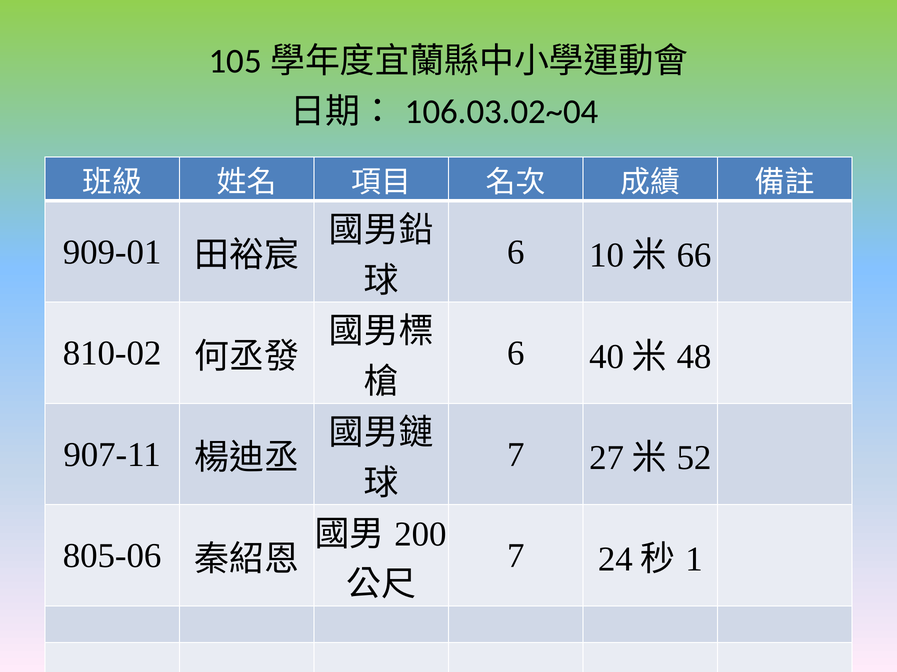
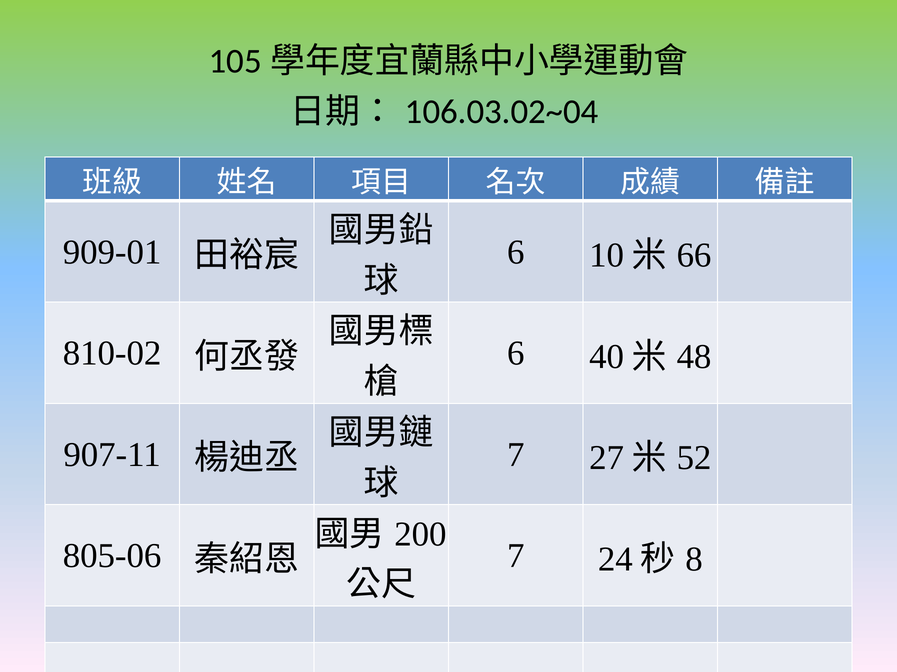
1: 1 -> 8 (694, 560)
